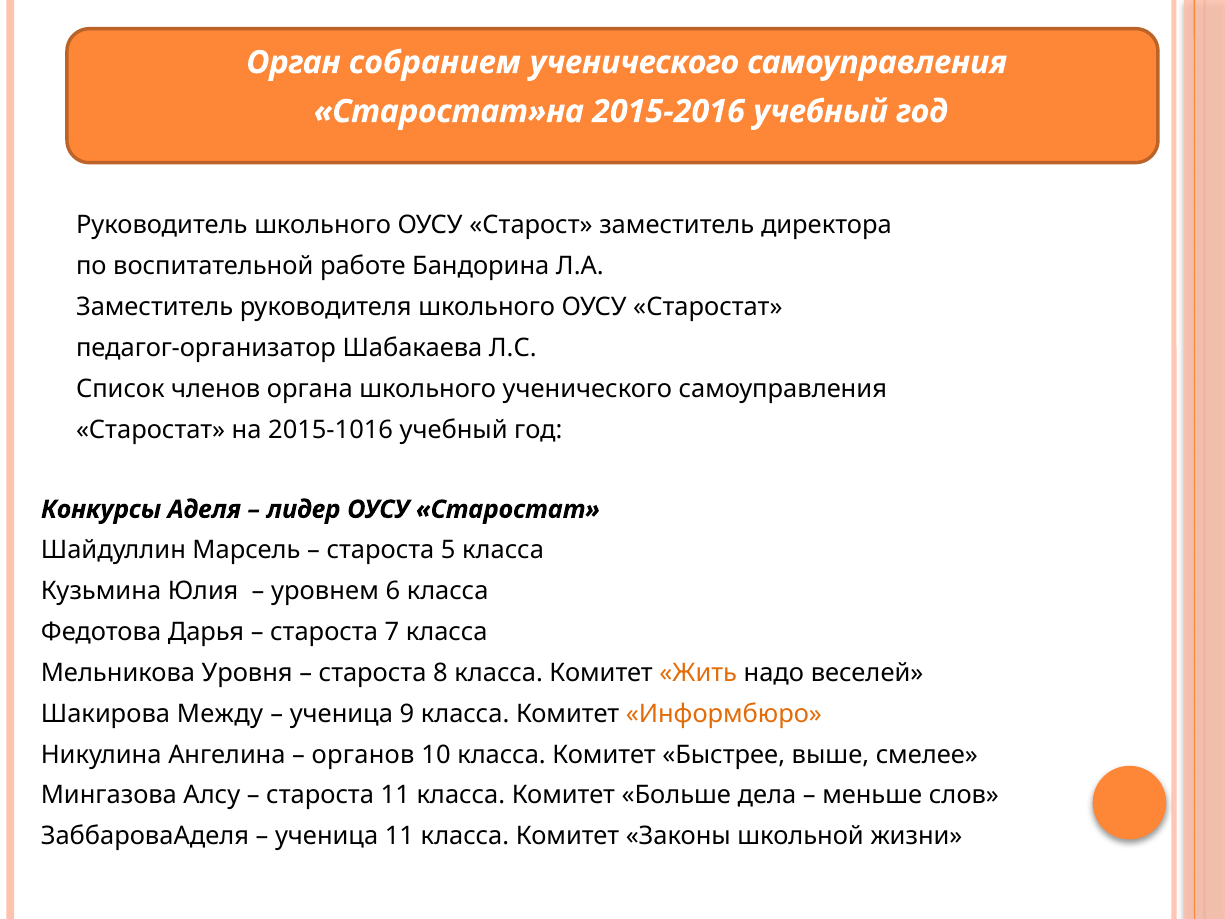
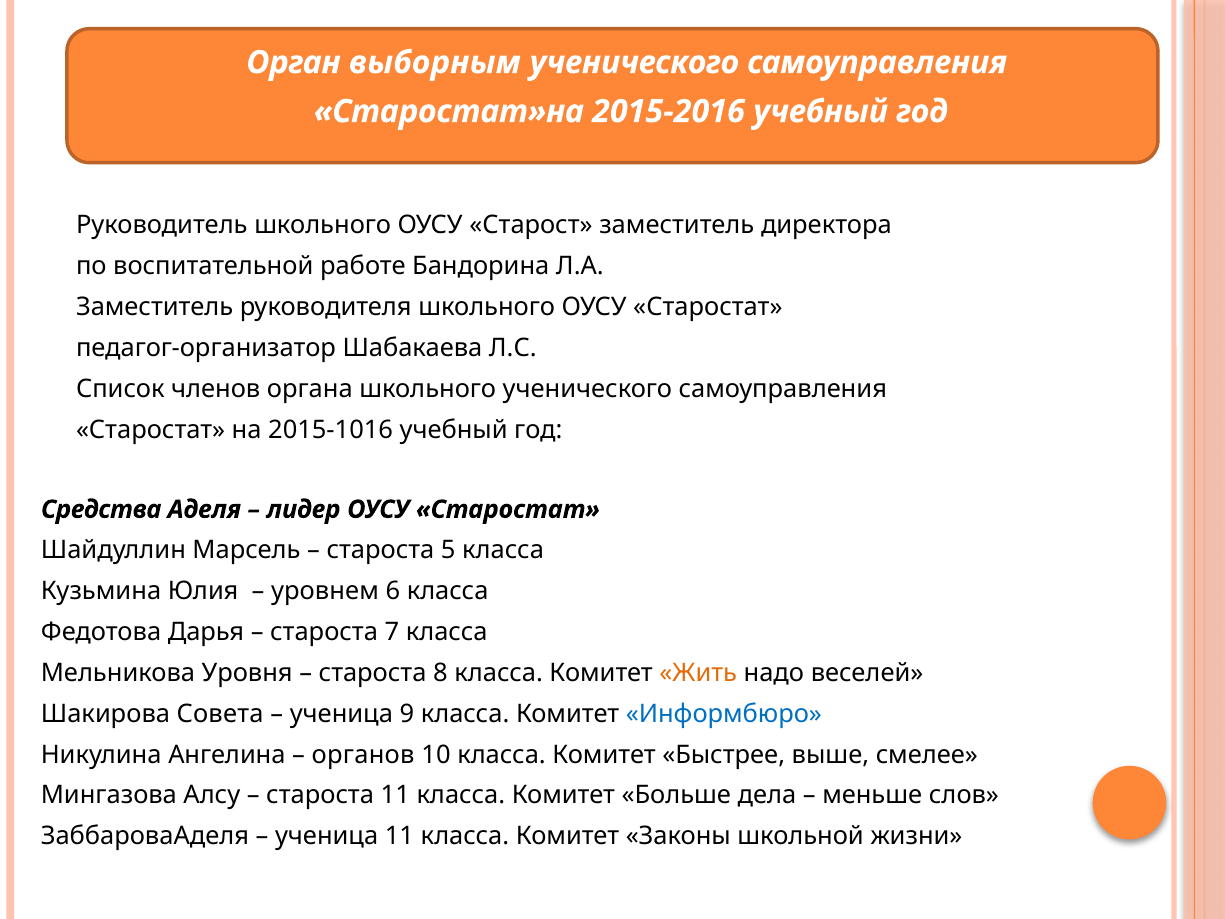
собранием: собранием -> выборным (435, 62)
Конкурсы: Конкурсы -> Средства (101, 509)
Между: Между -> Совета (220, 714)
Информбюро colour: orange -> blue (724, 714)
